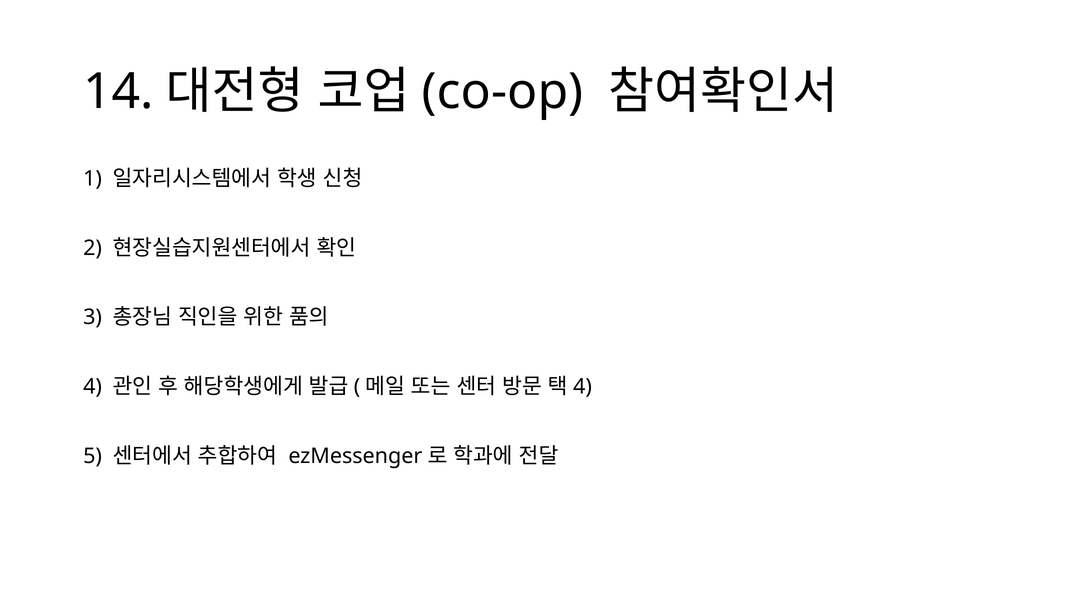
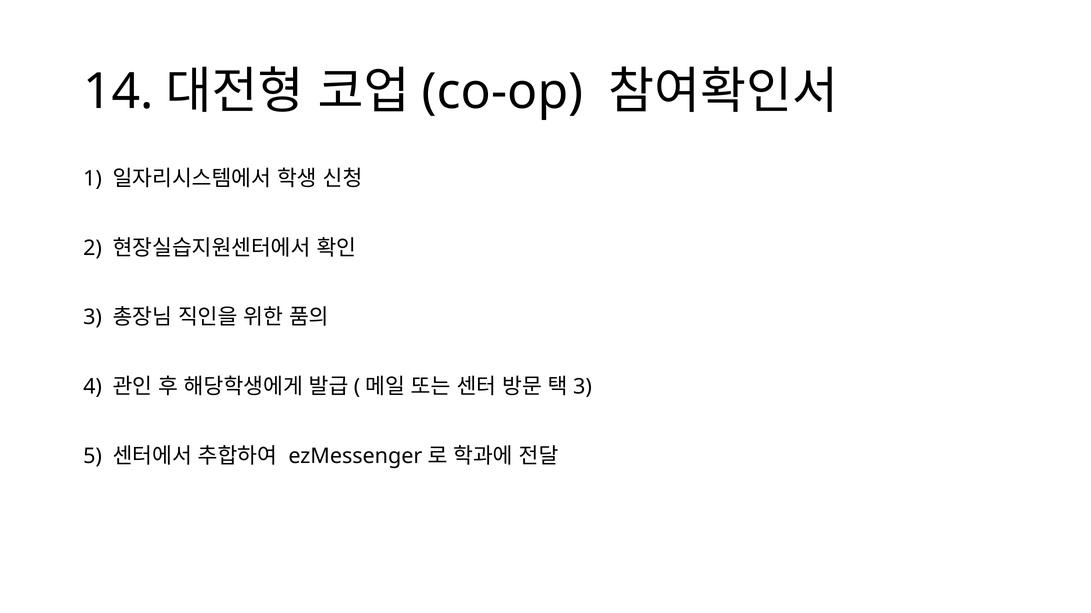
4: 4 -> 3 (582, 387)
